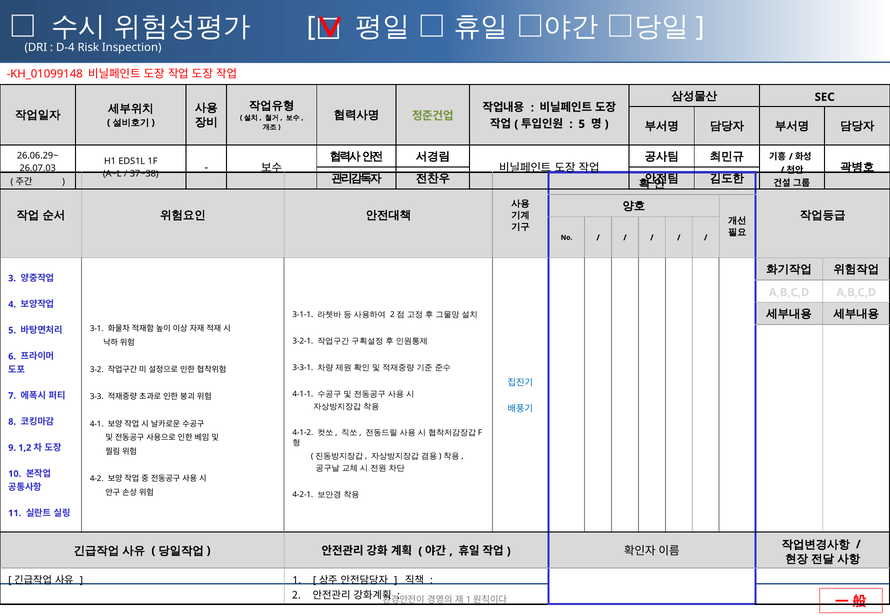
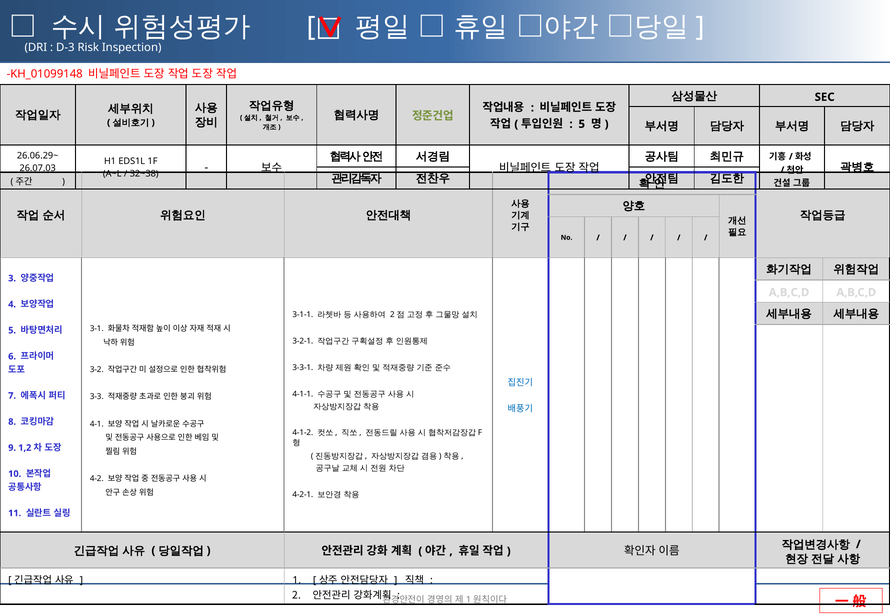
D-4: D-4 -> D-3 (65, 47)
37~38: 37~38 -> 32~38 (144, 174)
